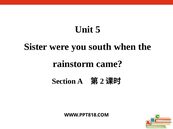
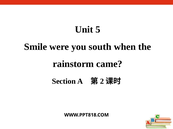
Sister: Sister -> Smile (36, 47)
